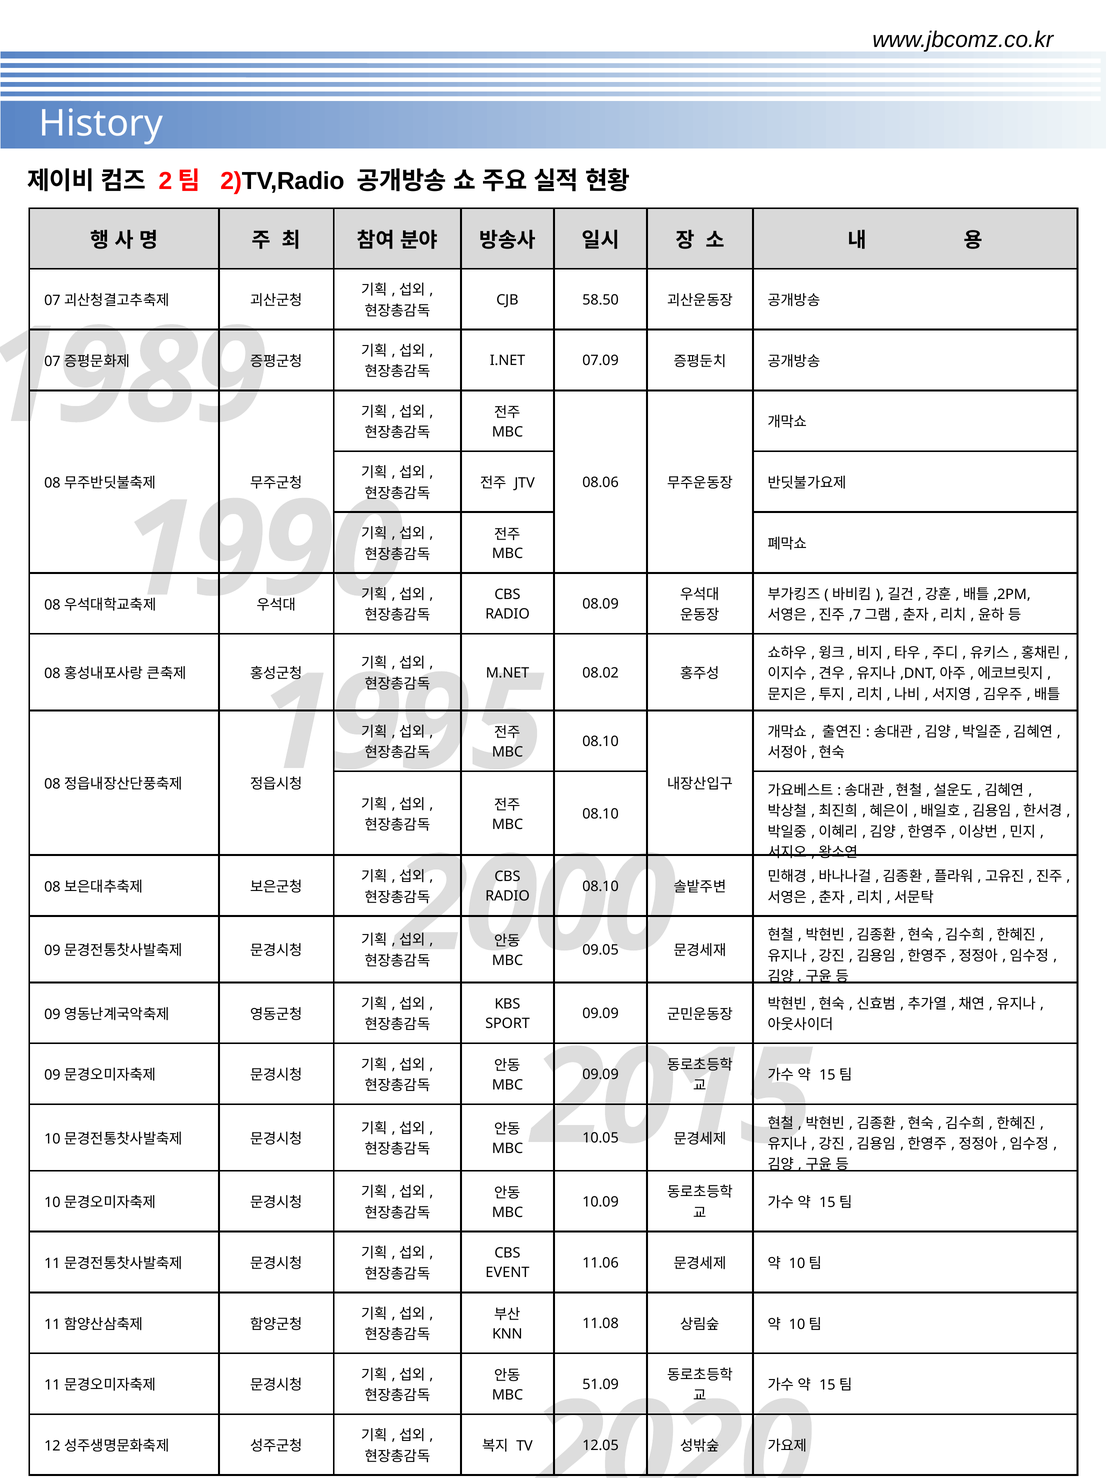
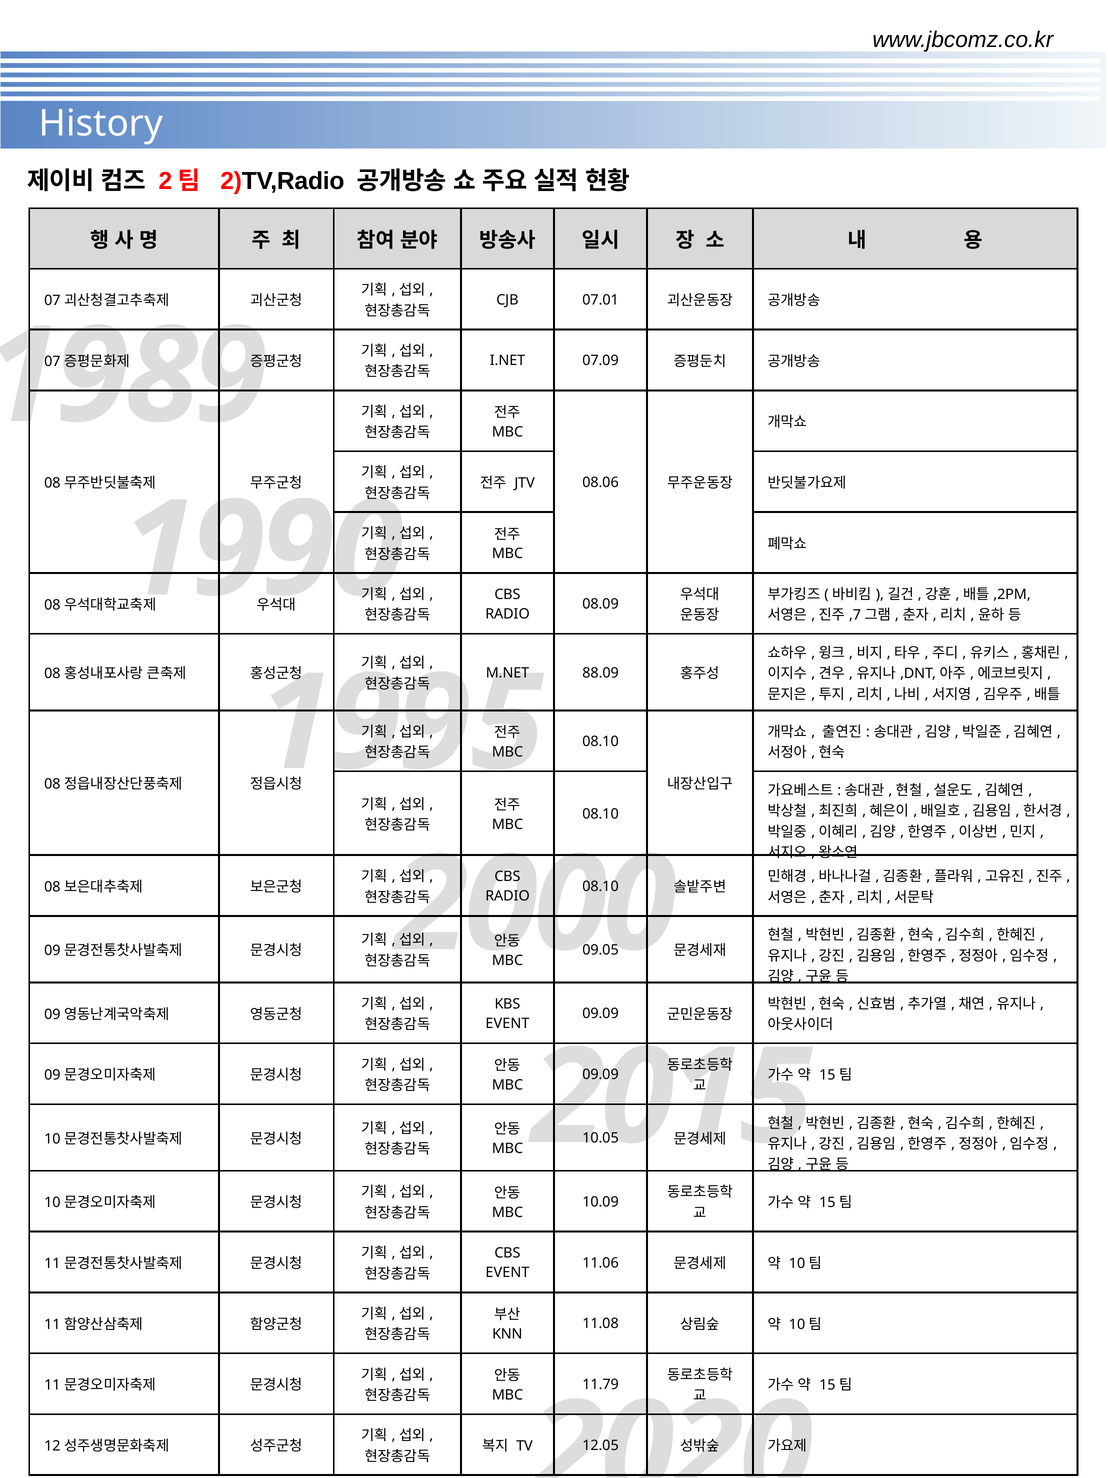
58.50: 58.50 -> 07.01 (601, 300)
08.02: 08.02 -> 88.09 (601, 673)
SPORT: SPORT -> EVENT (507, 1023)
51.09: 51.09 -> 11.79 (601, 1384)
